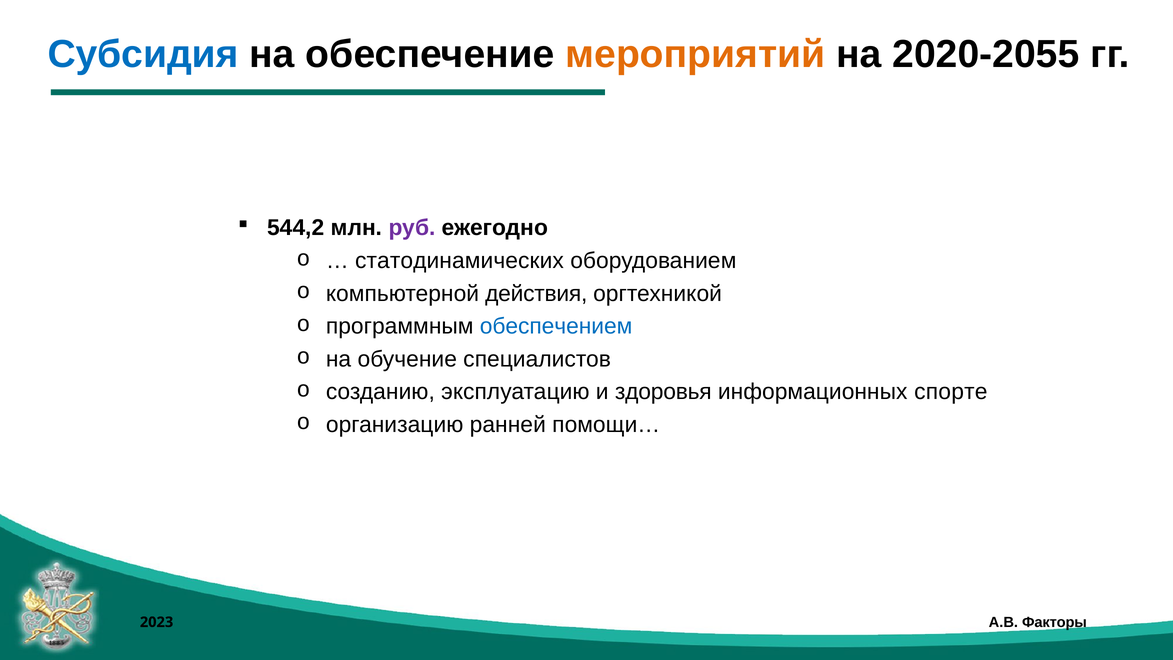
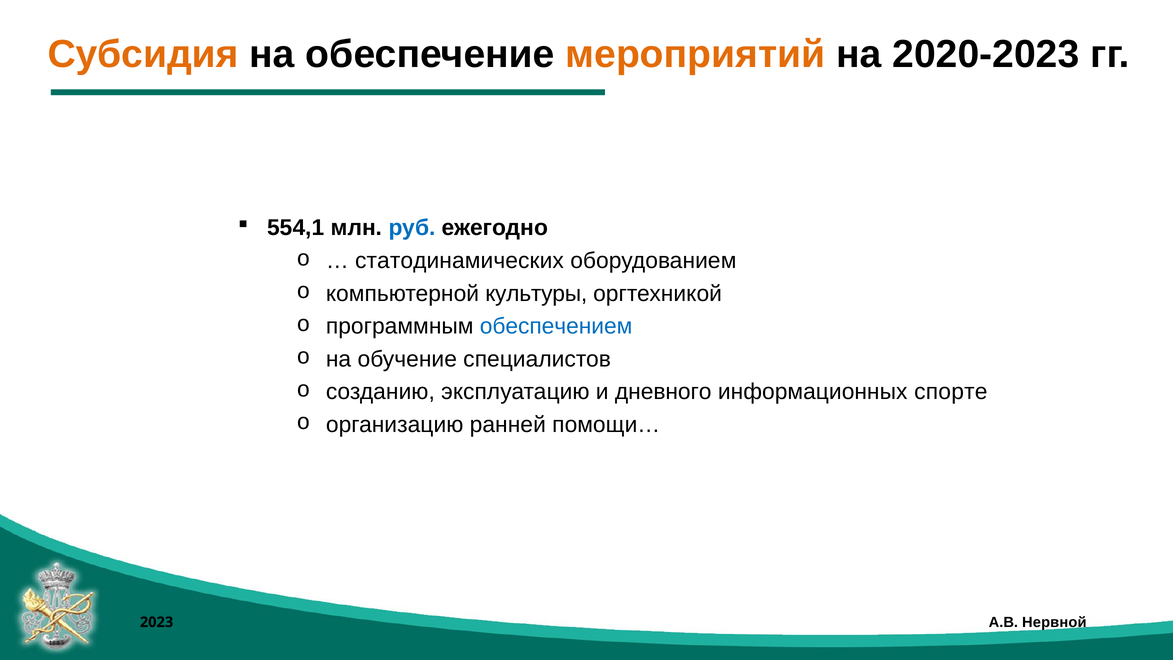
Субсидия colour: blue -> orange (143, 54)
2020-2055: 2020-2055 -> 2020-2023 (986, 54)
544,2: 544,2 -> 554,1 (296, 228)
руб colour: purple -> blue (412, 228)
действия: действия -> культуры (536, 293)
здоровья: здоровья -> дневного (663, 392)
Факторы: Факторы -> Нервной (1054, 622)
